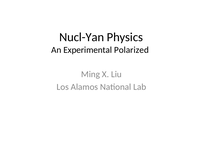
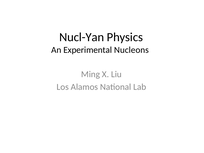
Polarized: Polarized -> Nucleons (131, 50)
